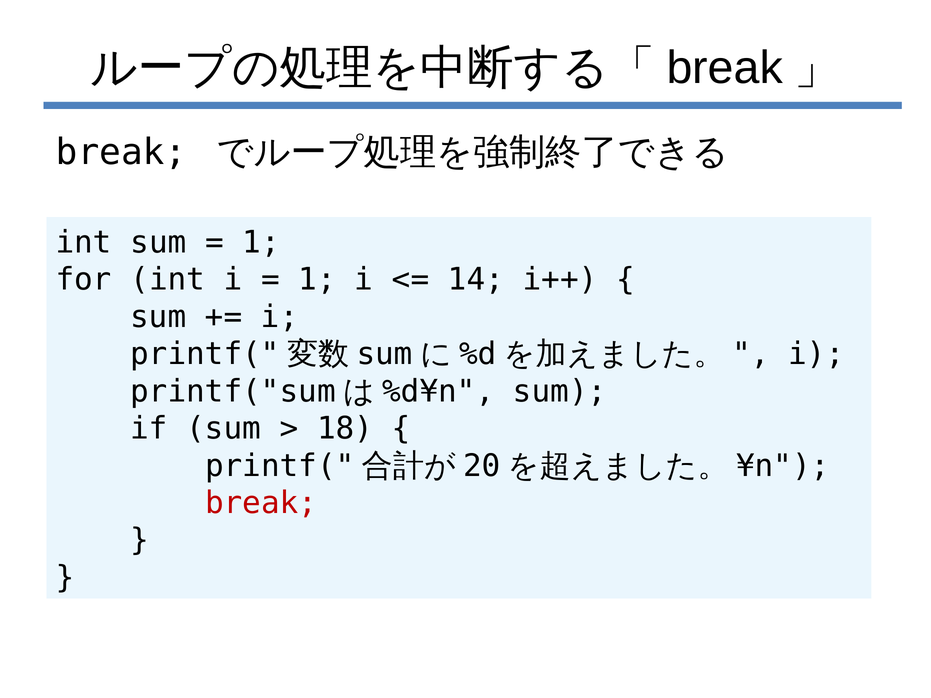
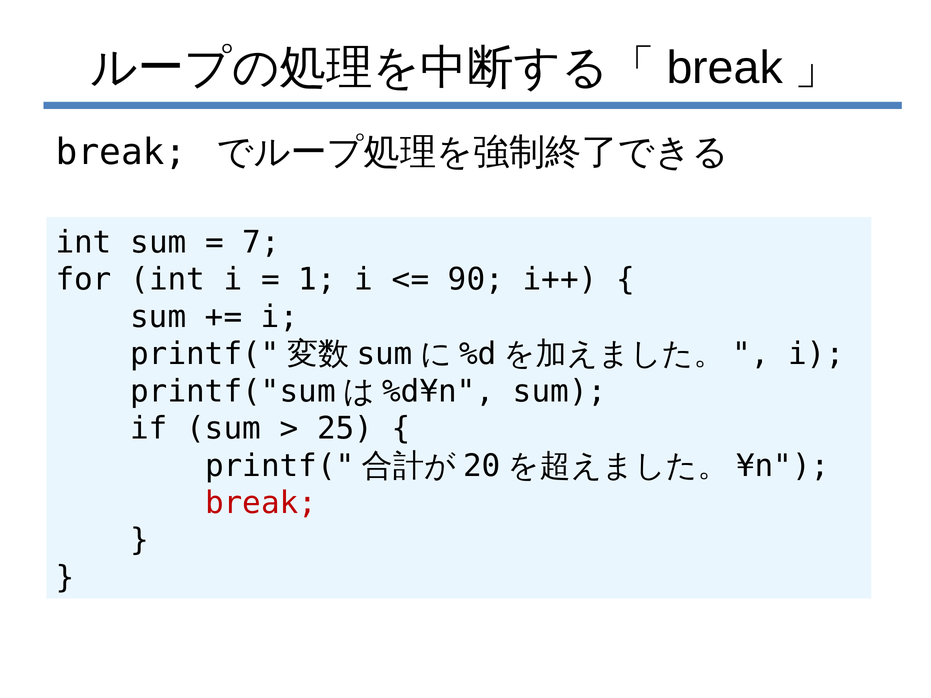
1: 1 -> 7 (261, 243)
14: 14 -> 90 (476, 280)
18: 18 -> 25 (345, 429)
